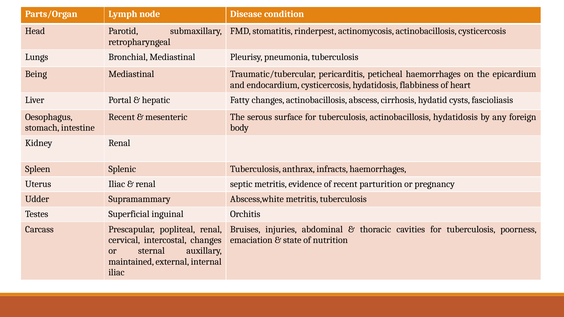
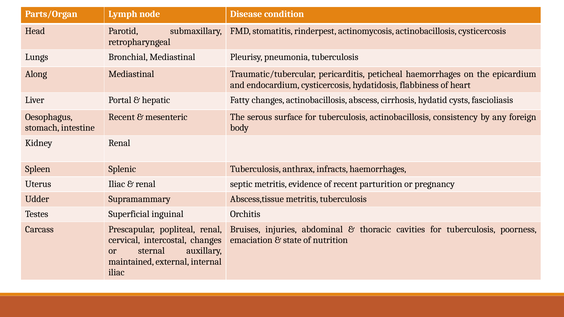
Being: Being -> Along (36, 74)
actinobacillosis hydatidosis: hydatidosis -> consistency (455, 117)
Abscess,white: Abscess,white -> Abscess,tissue (257, 199)
